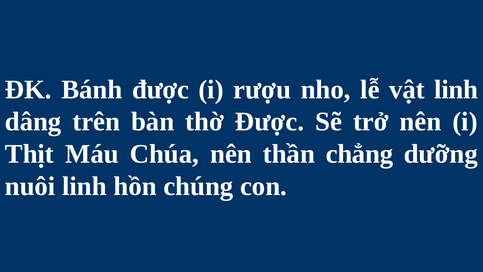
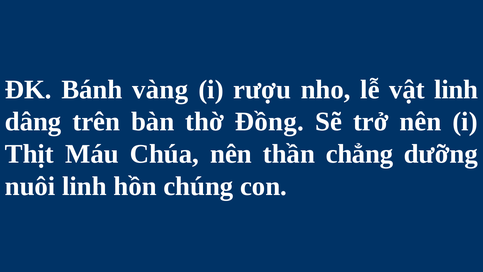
Bánh được: được -> vàng (160, 89)
thờ Được: Được -> Đồng (269, 122)
